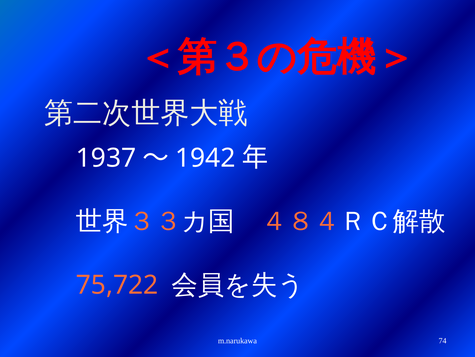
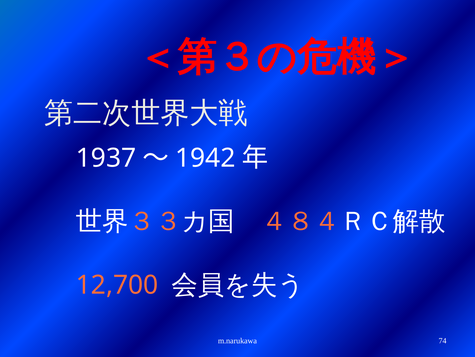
75,722: 75,722 -> 12,700 (117, 284)
